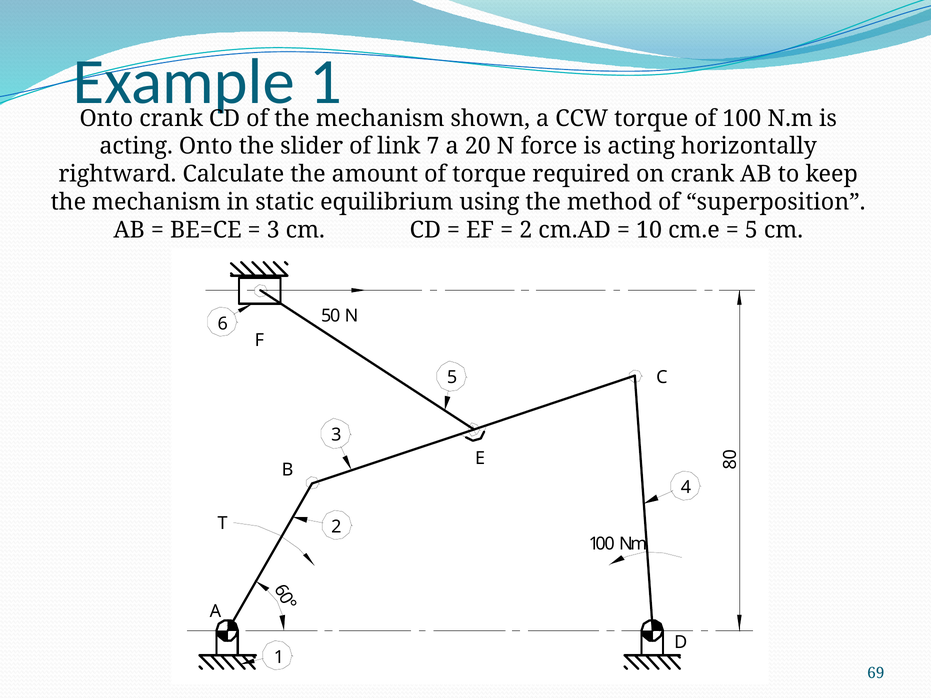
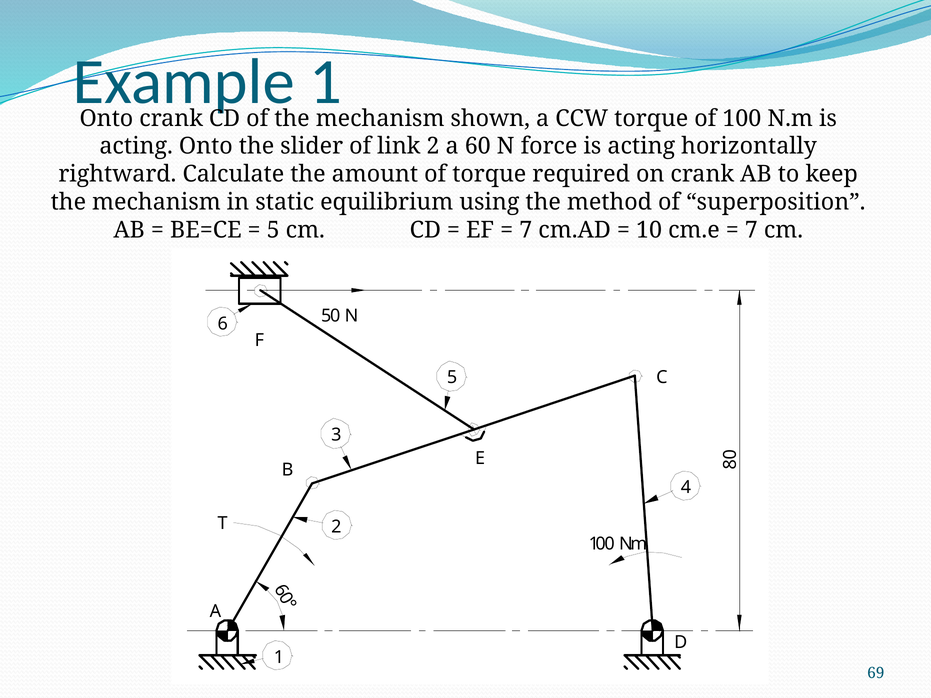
link 7: 7 -> 2 (433, 146)
20: 20 -> 60 (478, 146)
3: 3 -> 5 (273, 230)
2: 2 -> 7 (526, 230)
5: 5 -> 7 (751, 230)
